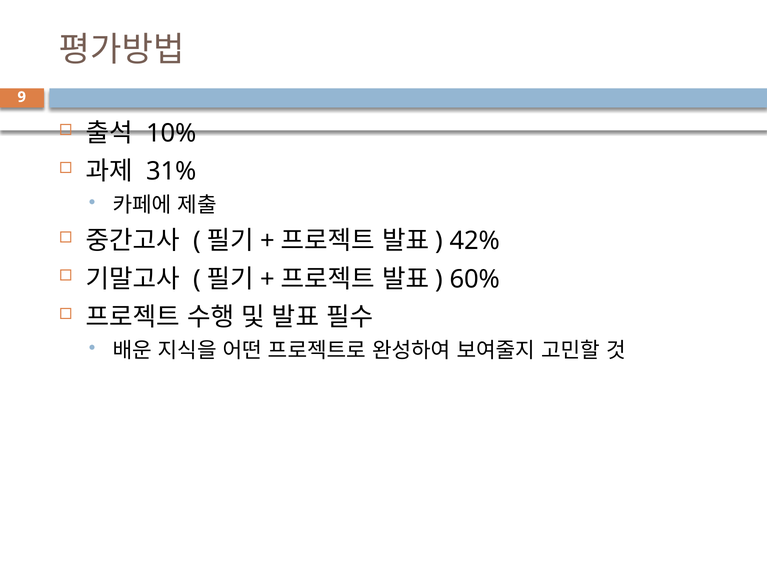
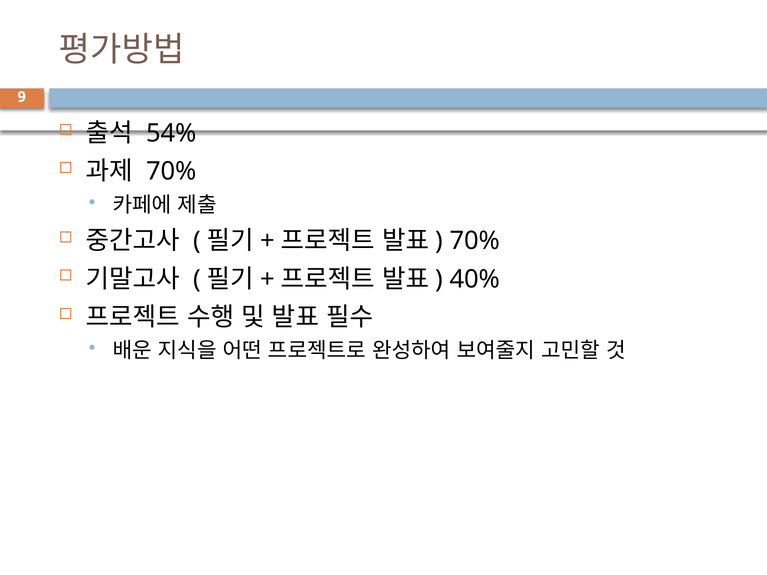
10%: 10% -> 54% (171, 133)
31%: 31% -> 70% (171, 172)
42%: 42% -> 70% (475, 241)
60%: 60% -> 40% (475, 279)
